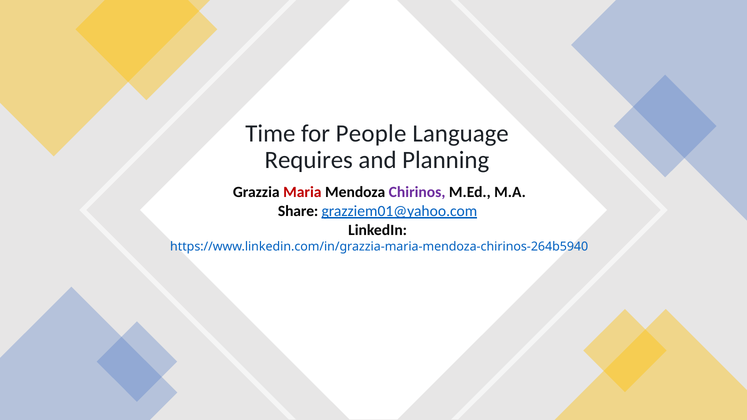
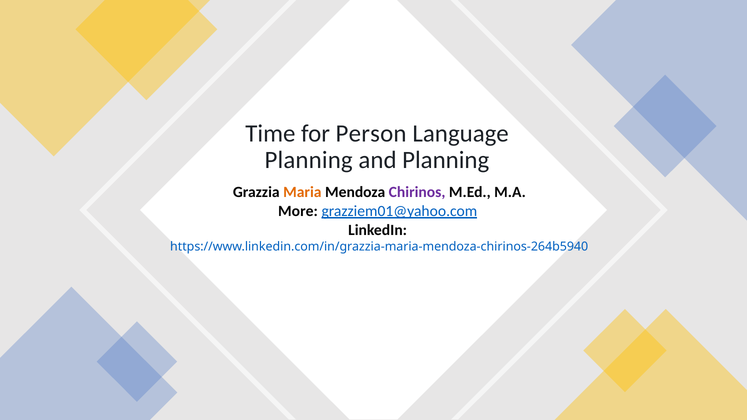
People: People -> Person (371, 133)
Requires: Requires -> Planning (309, 160)
Maria colour: red -> orange (302, 192)
Share: Share -> More (298, 211)
